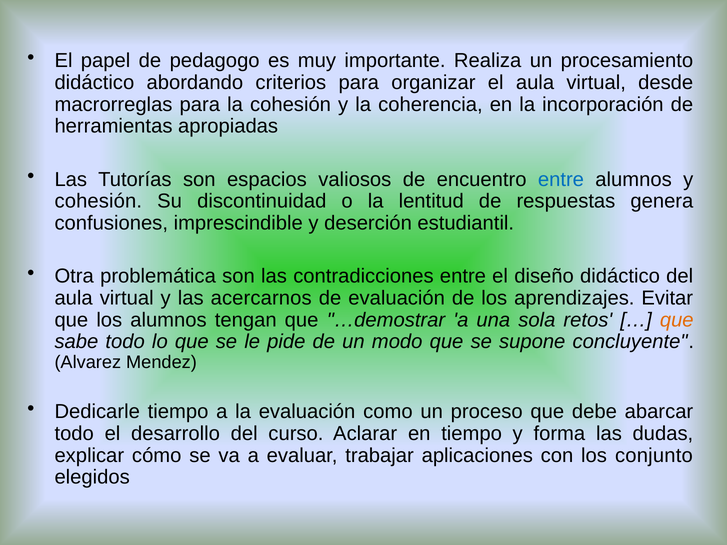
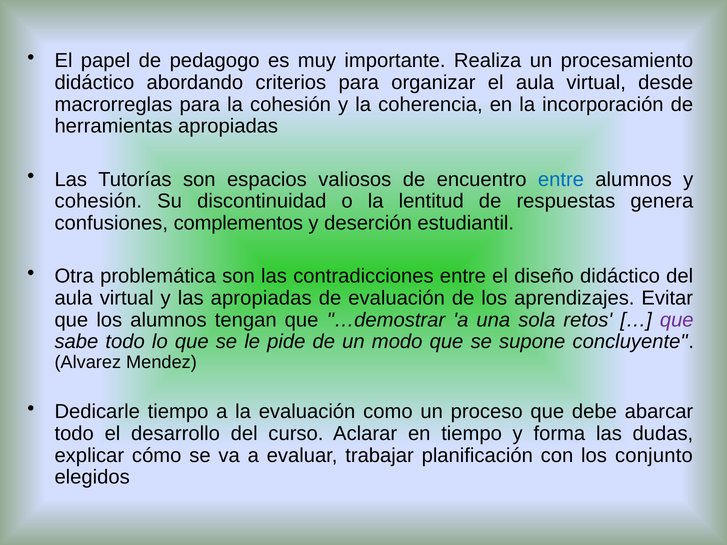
imprescindible: imprescindible -> complementos (238, 223)
las acercarnos: acercarnos -> apropiadas (261, 298)
que colour: orange -> purple (677, 320)
aplicaciones: aplicaciones -> planificación (477, 456)
